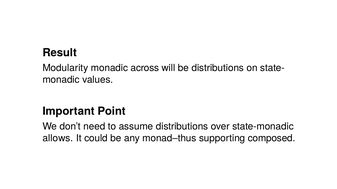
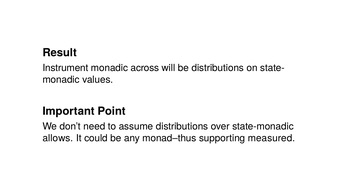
Modularity: Modularity -> Instrument (65, 68)
composed: composed -> measured (271, 139)
